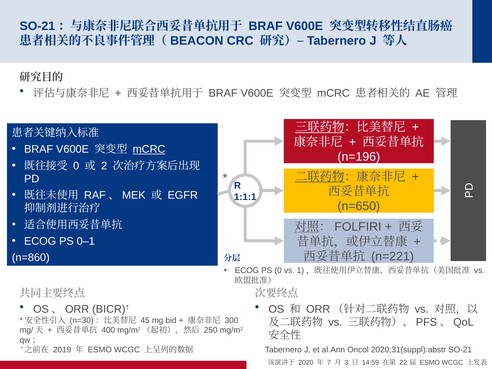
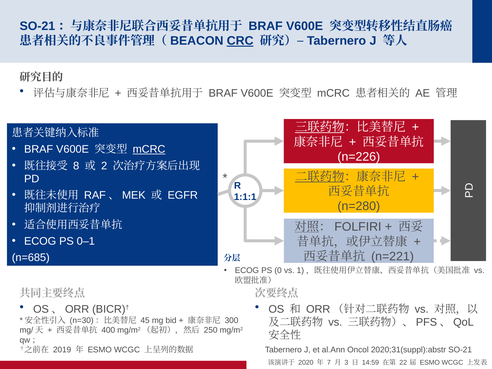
CRC underline: none -> present (240, 41)
n=196: n=196 -> n=226 (359, 157)
0: 0 -> 8 (76, 166)
n=650: n=650 -> n=280 (359, 206)
n=860: n=860 -> n=685 (31, 258)
